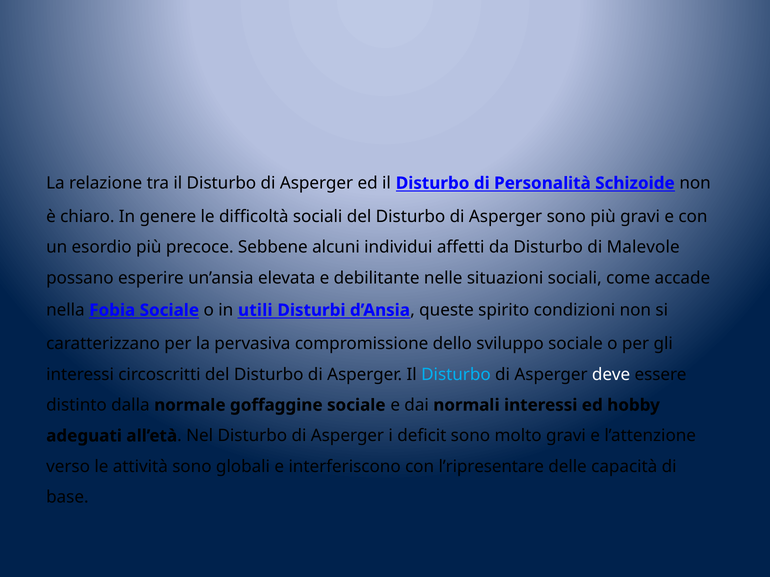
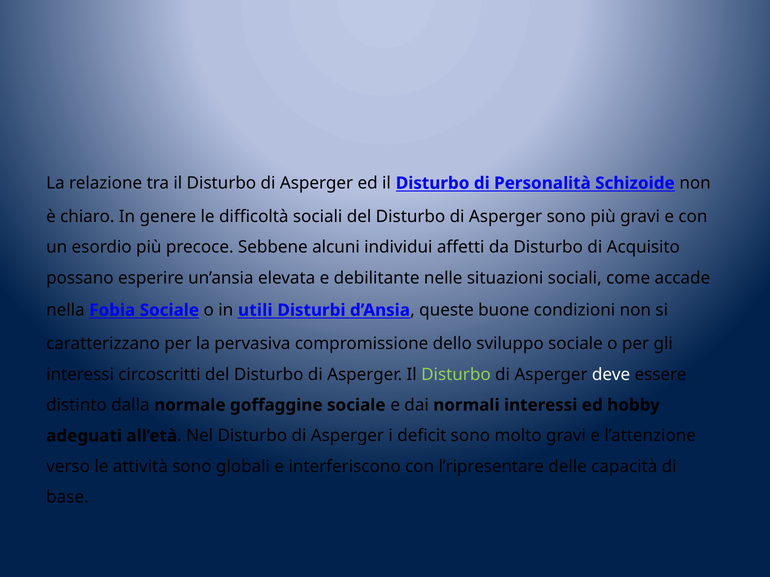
Malevole: Malevole -> Acquisito (643, 248)
spirito: spirito -> buone (504, 310)
Disturbo colour: light blue -> light green (456, 375)
